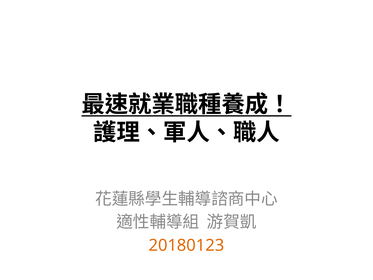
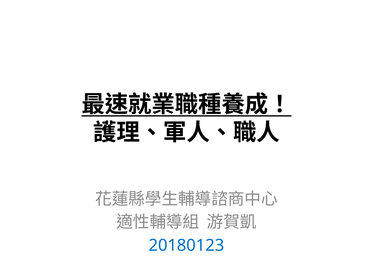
20180123 colour: orange -> blue (186, 245)
